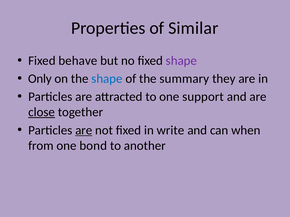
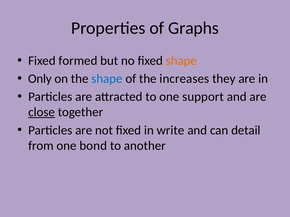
Similar: Similar -> Graphs (193, 28)
behave: behave -> formed (78, 61)
shape colour: purple -> orange (181, 61)
summary: summary -> increases (184, 79)
are underline: present -> none (84, 130)
when: when -> detail (246, 130)
